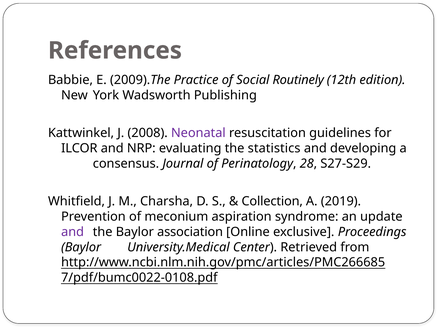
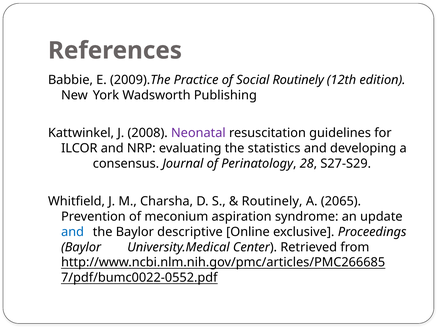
Collection: Collection -> Routinely (272, 201)
2019: 2019 -> 2065 (341, 201)
and colour: purple -> blue (73, 232)
association: association -> descriptive (190, 232)
7/pdf/bumc0022-0108.pdf: 7/pdf/bumc0022-0108.pdf -> 7/pdf/bumc0022-0552.pdf (139, 278)
